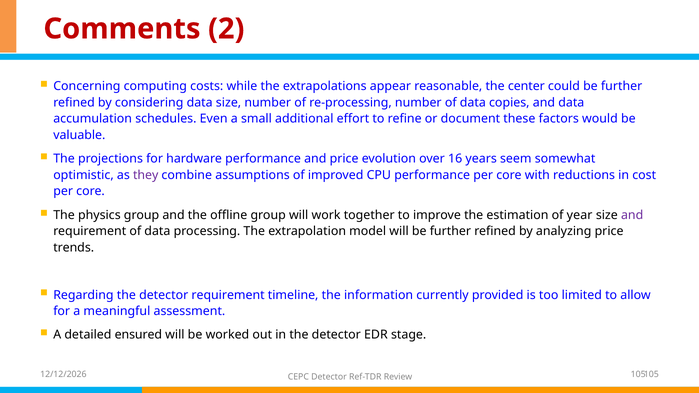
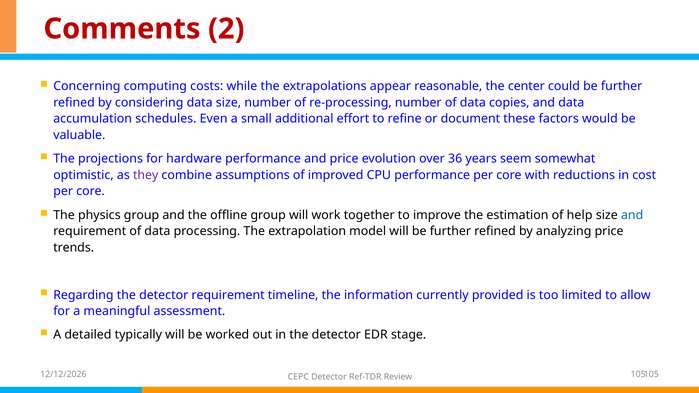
16: 16 -> 36 (455, 159)
year: year -> help (580, 215)
and colour: purple -> blue (632, 215)
ensured: ensured -> typically (138, 335)
